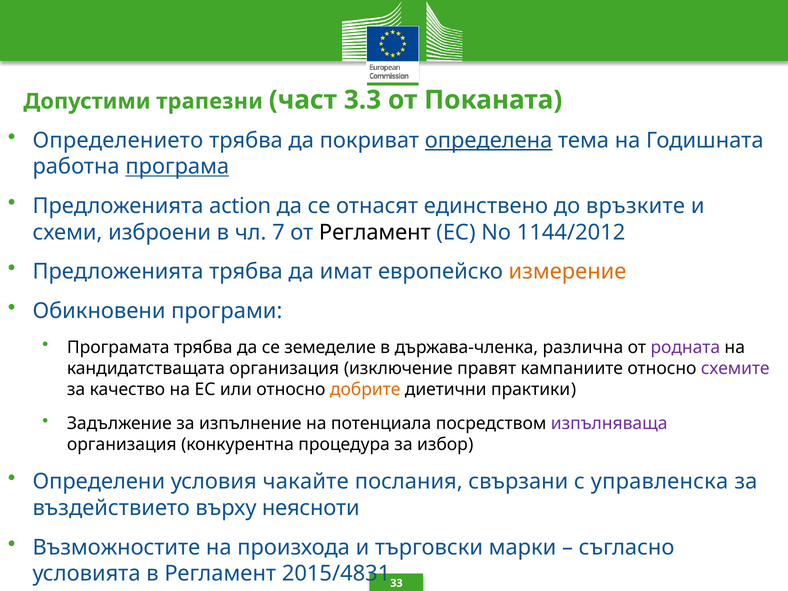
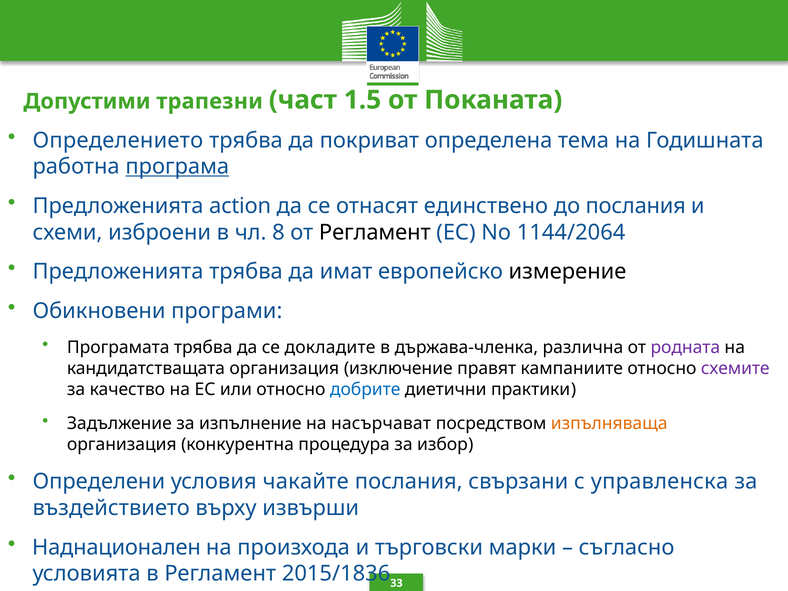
3.3: 3.3 -> 1.5 (362, 100)
определена underline: present -> none (489, 140)
до връзките: връзките -> послания (636, 206)
7: 7 -> 8 (278, 232)
1144/2012: 1144/2012 -> 1144/2064 (571, 232)
измерение colour: orange -> black (568, 272)
земеделие: земеделие -> докладите (330, 348)
добрите colour: orange -> blue (365, 390)
потенциала: потенциала -> насърчават (381, 424)
изпълняваща colour: purple -> orange (609, 424)
неясноти: неясноти -> извърши (311, 508)
Възможностите: Възможностите -> Наднационален (116, 547)
2015/4831: 2015/4831 -> 2015/1836 (336, 574)
